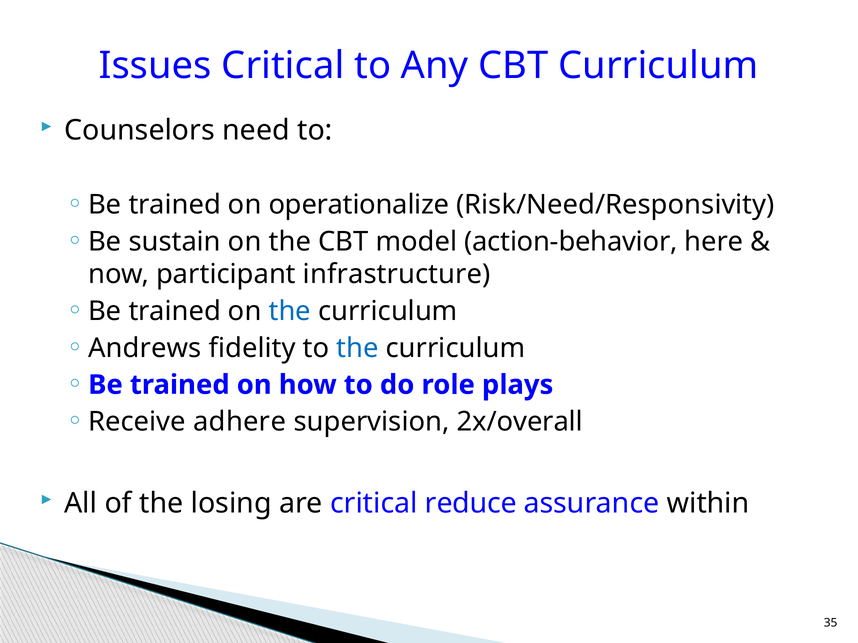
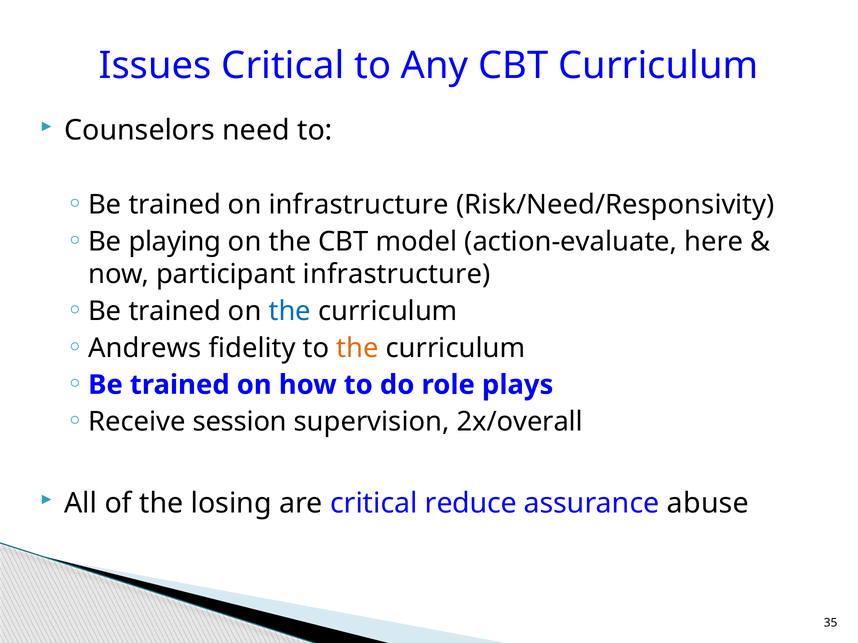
on operationalize: operationalize -> infrastructure (359, 205)
sustain: sustain -> playing (175, 242)
action-behavior: action-behavior -> action-evaluate (571, 242)
the colour: blue -> orange (357, 348)
adhere: adhere -> session (240, 422)
within: within -> abuse (708, 504)
